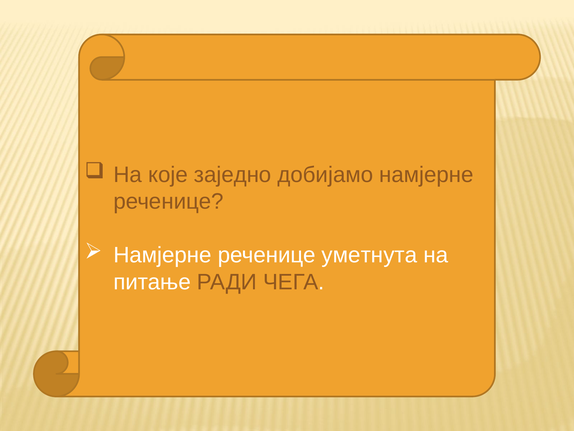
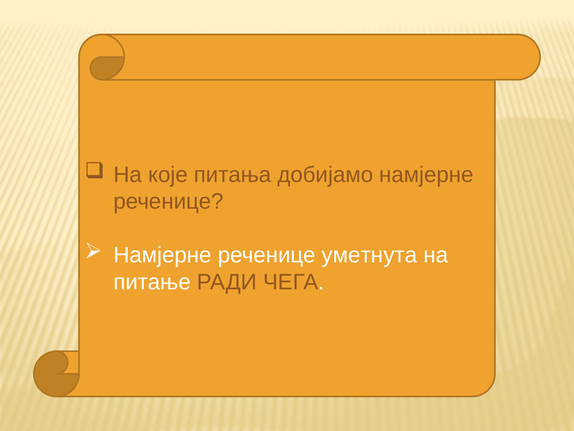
заједно: заједно -> питања (233, 174)
